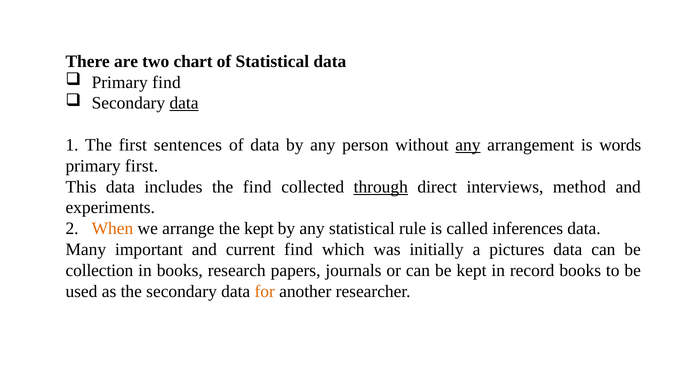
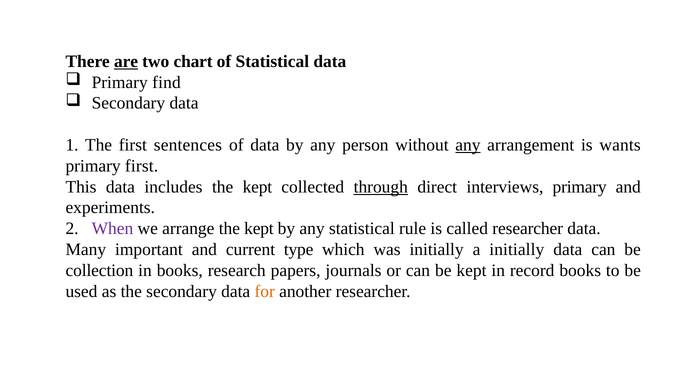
are underline: none -> present (126, 61)
data underline: present -> none (184, 103)
words: words -> wants (620, 145)
includes the find: find -> kept (257, 187)
interviews method: method -> primary (580, 187)
When colour: orange -> purple (112, 229)
called inferences: inferences -> researcher (528, 229)
current find: find -> type (299, 250)
a pictures: pictures -> initially (517, 250)
